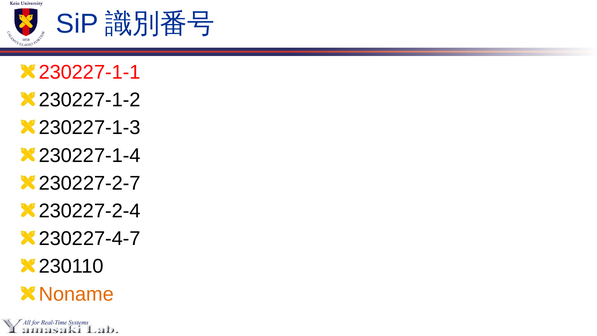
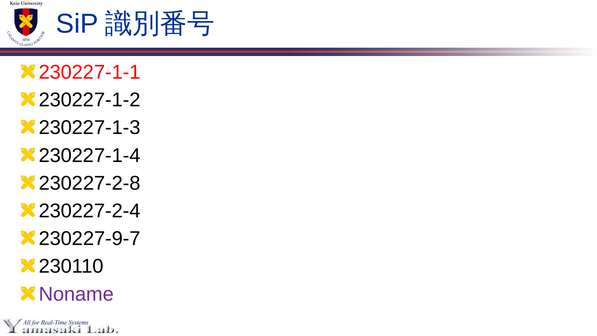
230227-2-7: 230227-2-7 -> 230227-2-8 (90, 183)
230227-4-7: 230227-4-7 -> 230227-9-7 (90, 239)
Noname colour: orange -> purple (76, 294)
